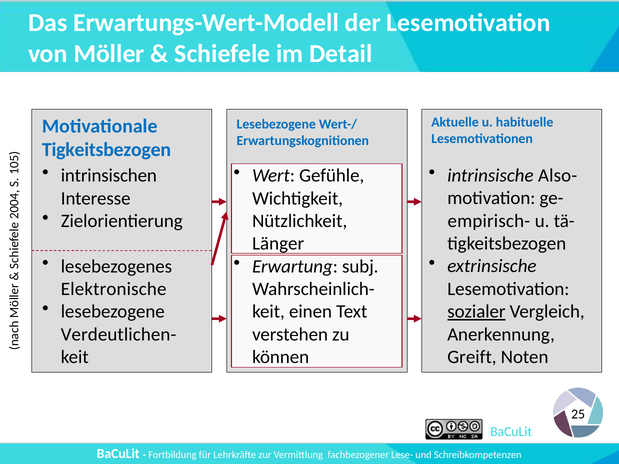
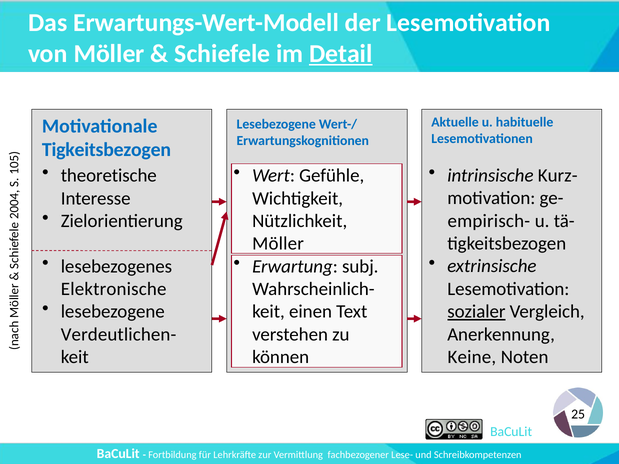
Detail underline: none -> present (341, 54)
Also-: Also- -> Kurz- (558, 176)
intrinsischen: intrinsischen -> theoretische (109, 176)
Länger: Länger -> Möller (278, 244)
Greift: Greift -> Keine (472, 357)
